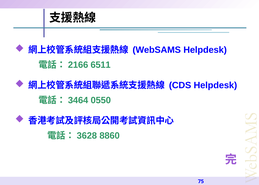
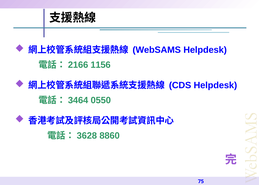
6511: 6511 -> 1156 (101, 65)
